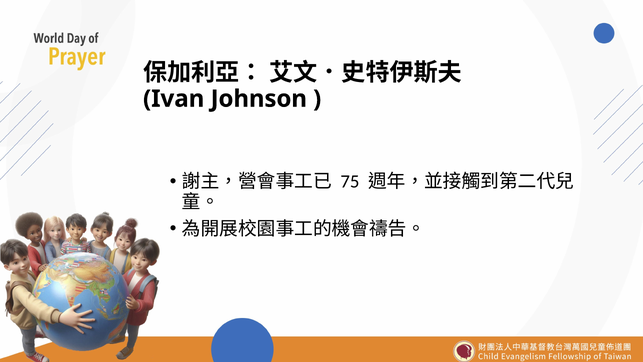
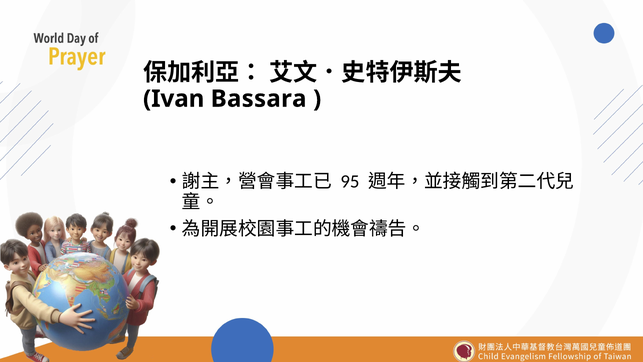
Johnson: Johnson -> Bassara (259, 99)
75: 75 -> 95 (350, 181)
